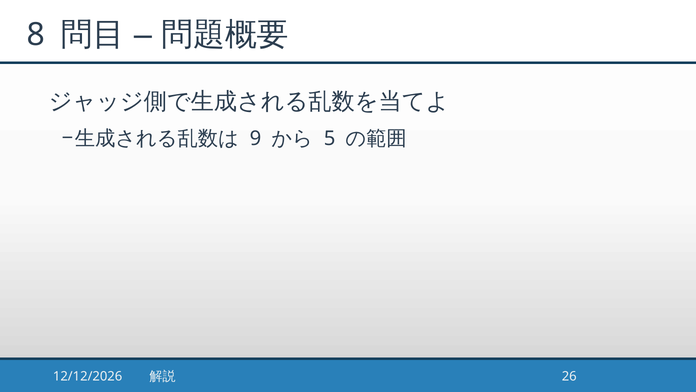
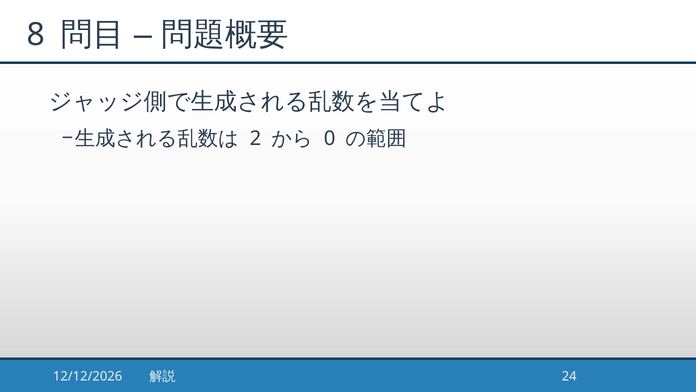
9: 9 -> 2 (256, 138)
5: 5 -> 0 (330, 138)
26: 26 -> 24 (569, 376)
